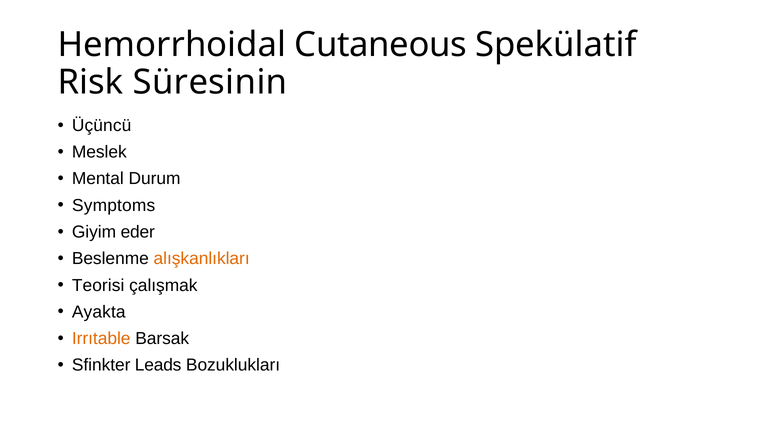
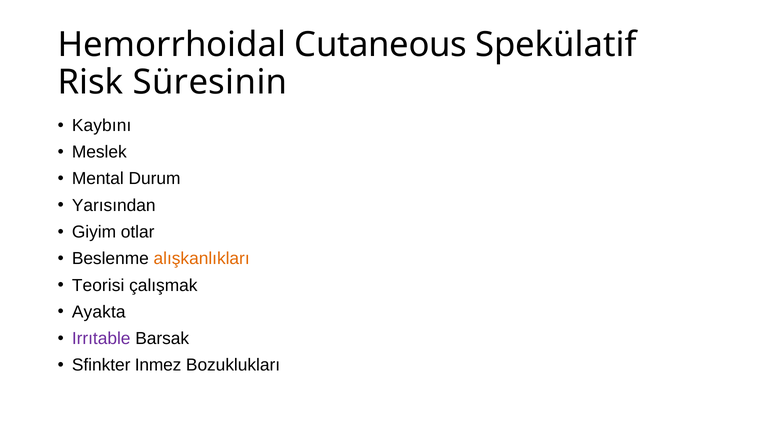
Üçüncü: Üçüncü -> Kaybını (102, 125)
Symptoms: Symptoms -> Yarısından (114, 205)
eder: eder -> otlar (138, 232)
Irrıtable colour: orange -> purple (101, 338)
Leads: Leads -> Inmez (158, 365)
